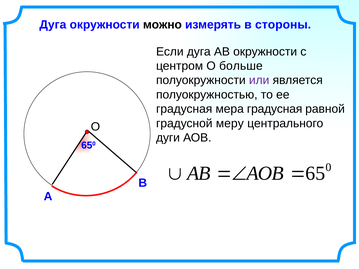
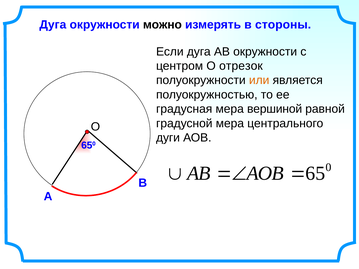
больше: больше -> отрезок (241, 66)
или colour: purple -> orange (259, 80)
мера градусная: градусная -> вершиной (275, 109)
градусной меру: меру -> мера (230, 123)
